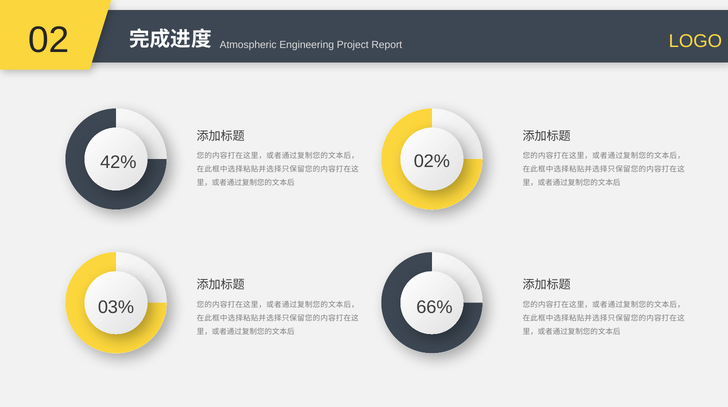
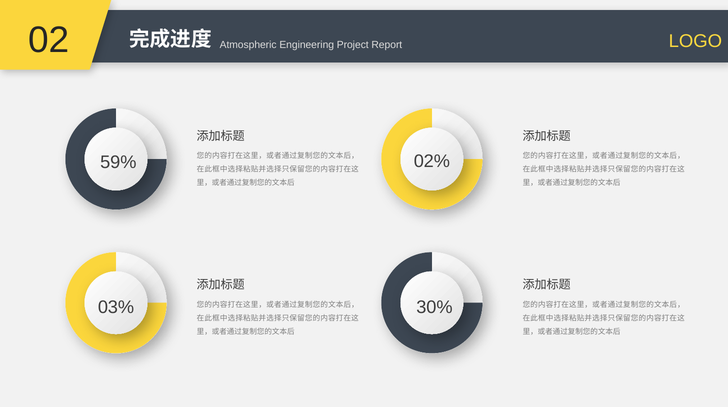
42%: 42% -> 59% (118, 163)
66%: 66% -> 30% (434, 308)
